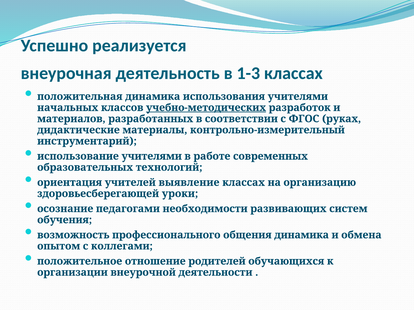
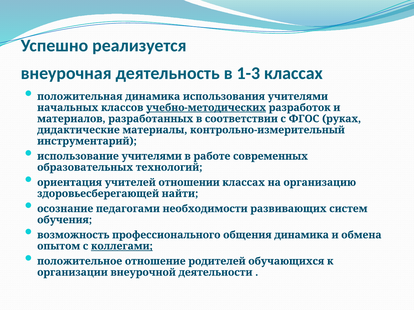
выявление: выявление -> отношении (189, 183)
уроки: уроки -> найти (180, 194)
коллегами underline: none -> present (122, 246)
